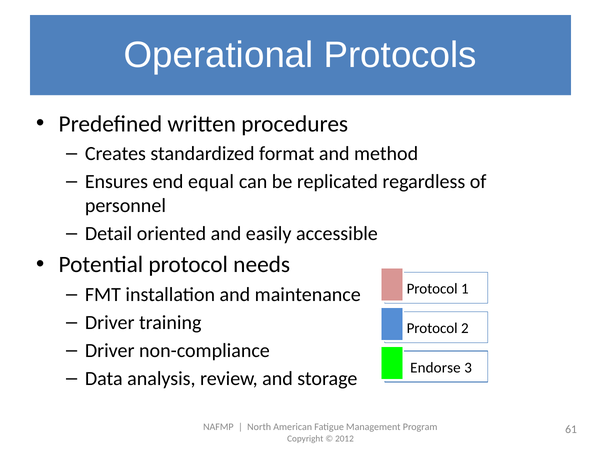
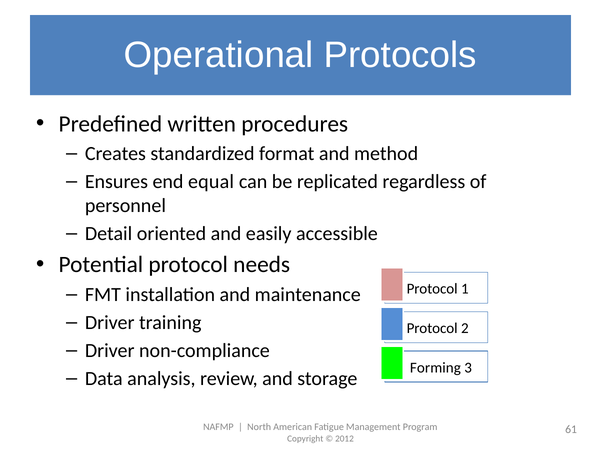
Endorse: Endorse -> Forming (435, 367)
